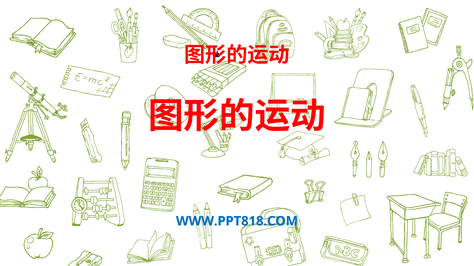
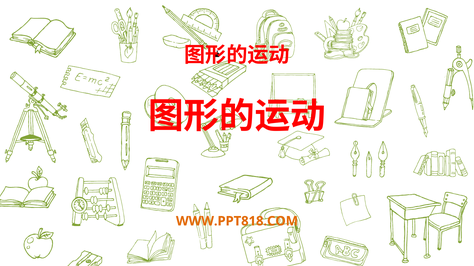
WWW.PPT818.COM colour: blue -> orange (237, 222)
